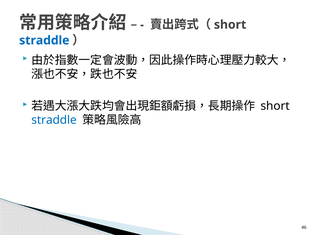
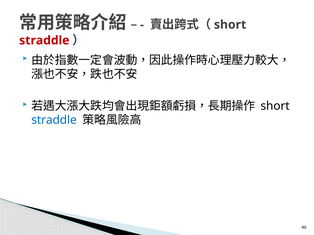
straddle colour: blue -> red (44, 40)
